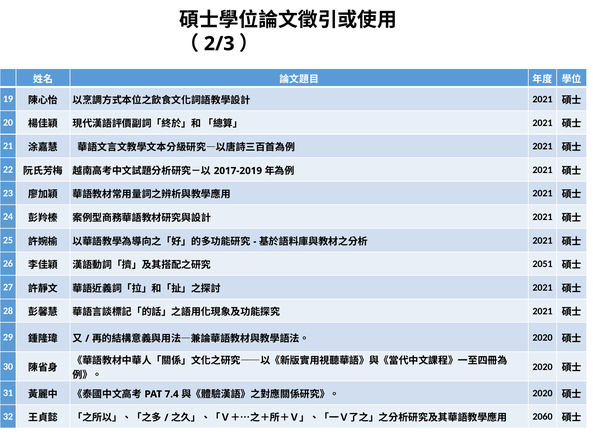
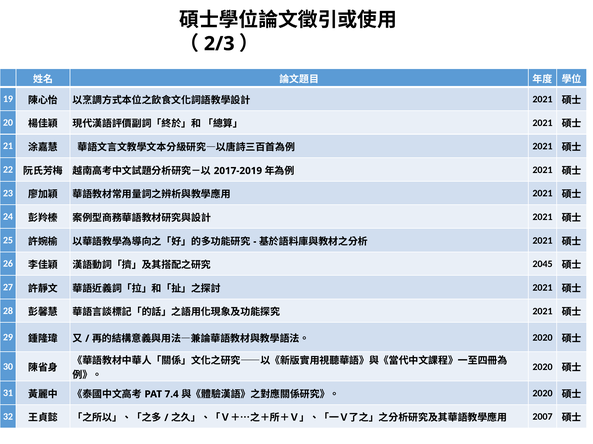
2051: 2051 -> 2045 (543, 264)
2060: 2060 -> 2007 (543, 417)
